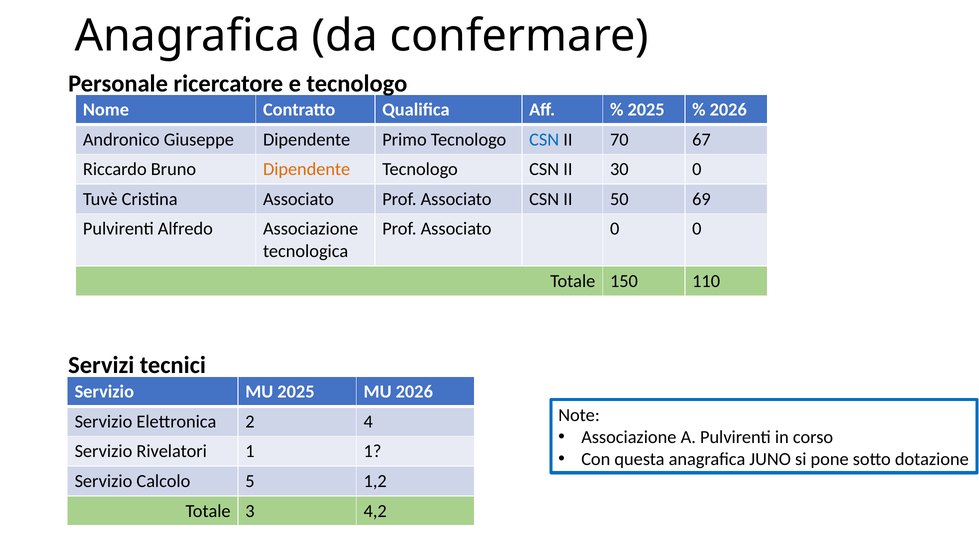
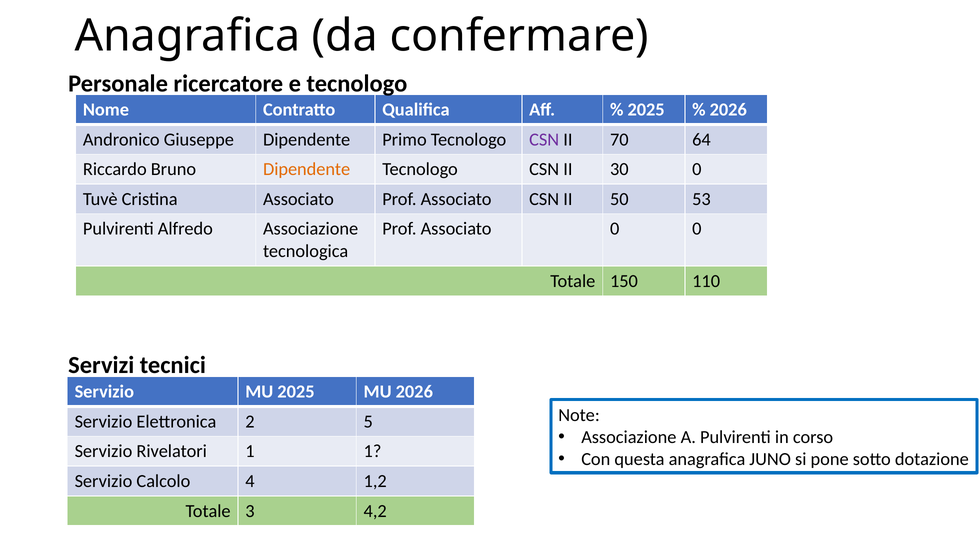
CSN colour: blue -> purple (544, 139)
67: 67 -> 64 (701, 139)
69: 69 -> 53 (701, 199)
4: 4 -> 5 (368, 421)
5: 5 -> 4 (250, 481)
